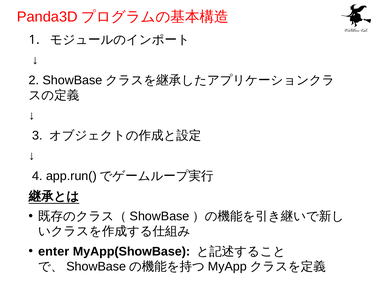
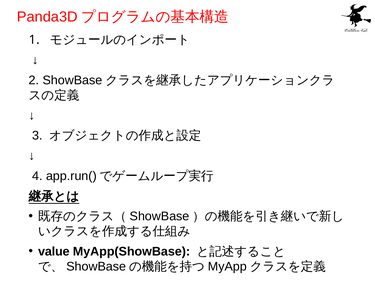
enter: enter -> value (54, 252)
